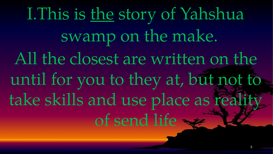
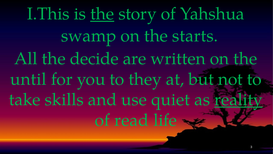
make: make -> starts (195, 36)
closest: closest -> decide (94, 59)
place: place -> quiet (170, 99)
reality underline: none -> present (239, 99)
send: send -> read (131, 120)
